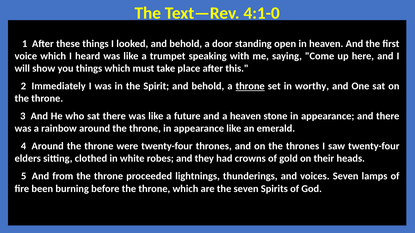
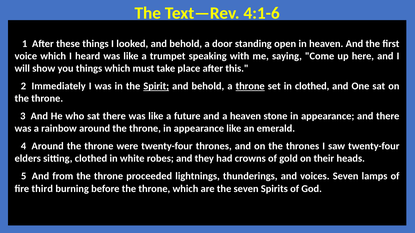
4:1-0: 4:1-0 -> 4:1-6 (262, 13)
Spirit underline: none -> present (156, 86)
in worthy: worthy -> clothed (312, 86)
been: been -> third (42, 189)
